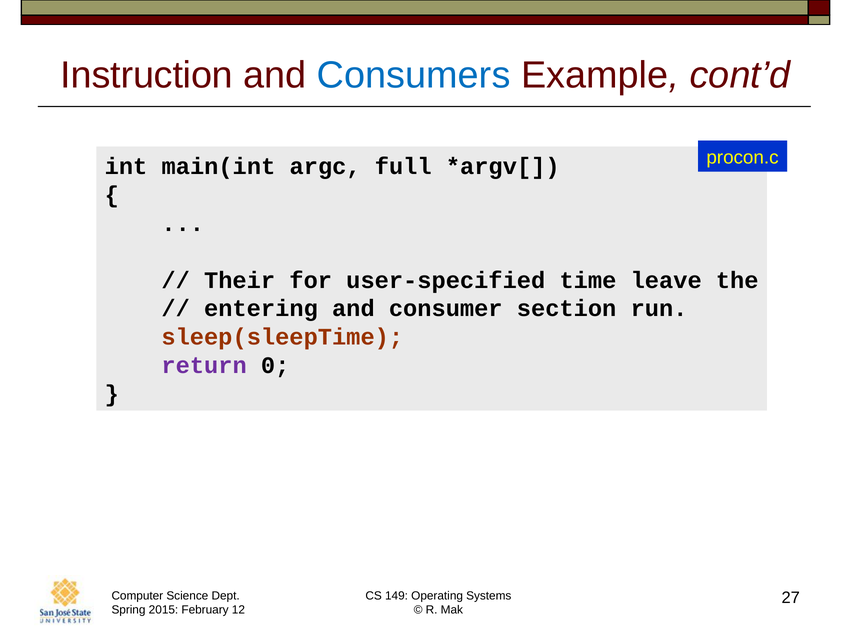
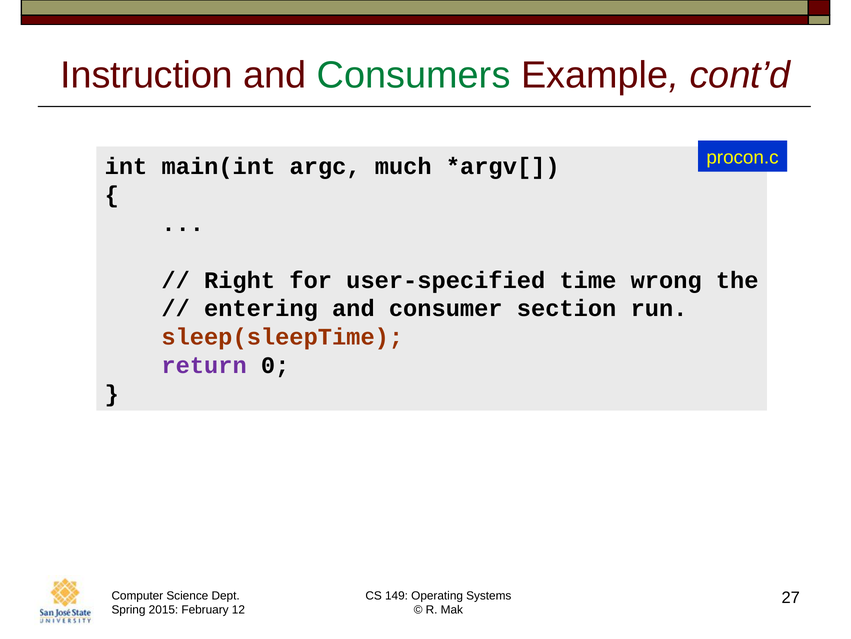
Consumers colour: blue -> green (414, 75)
full: full -> much (403, 166)
Their: Their -> Right (240, 280)
leave: leave -> wrong (666, 280)
